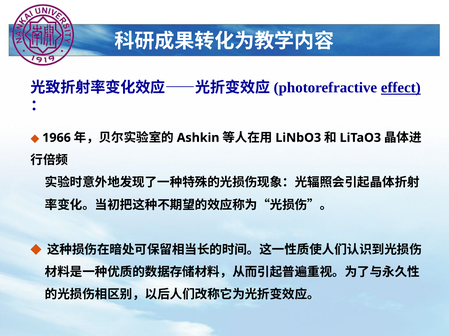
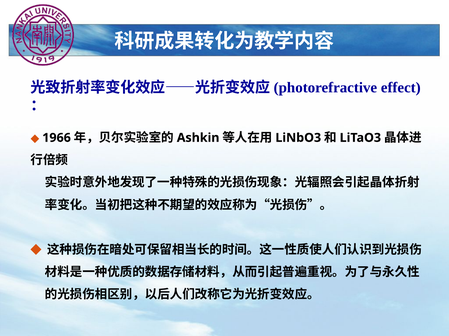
effect underline: present -> none (401, 88)
